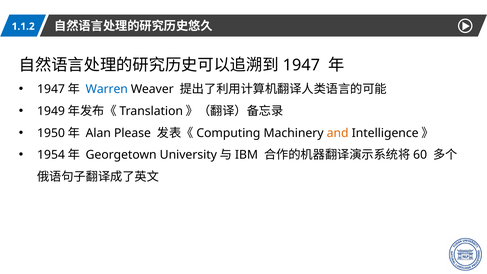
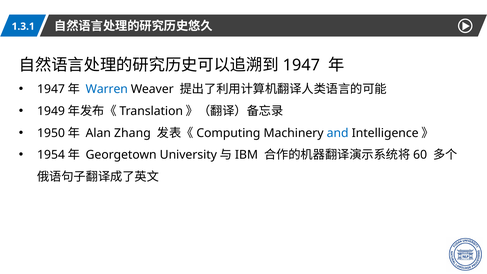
1.1.2: 1.1.2 -> 1.3.1 (23, 26)
Please: Please -> Zhang (132, 133)
and colour: orange -> blue (338, 133)
